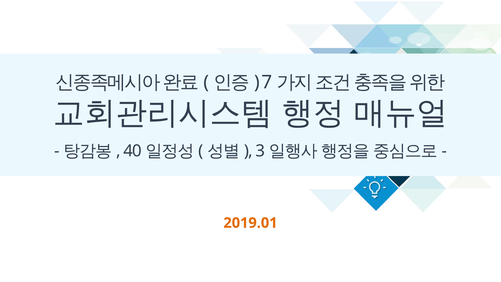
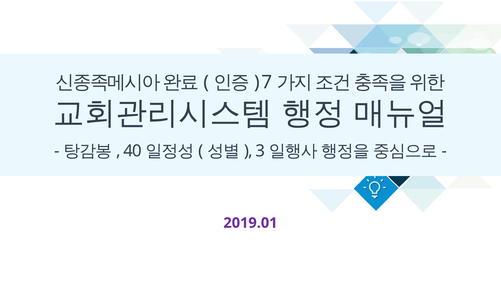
2019.01 colour: orange -> purple (250, 223)
